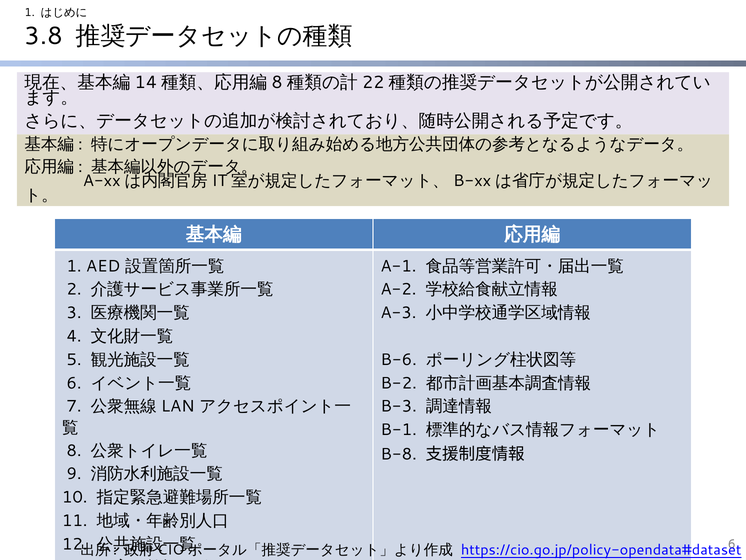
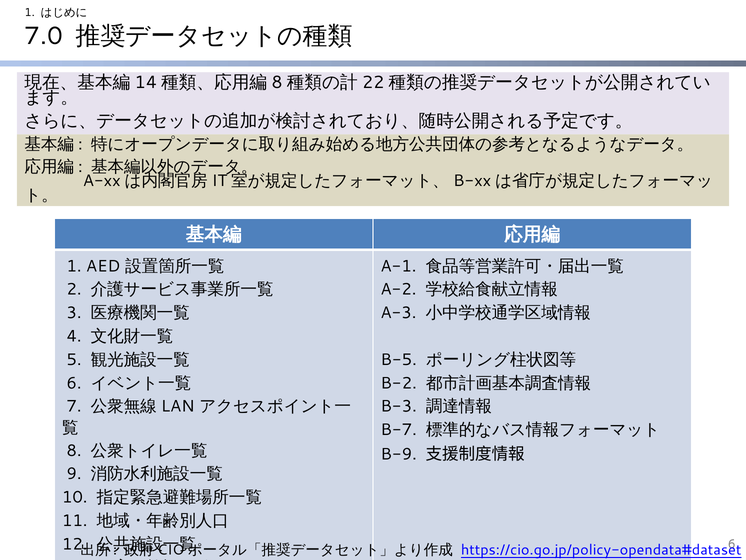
3.8: 3.8 -> 7.0 (44, 36)
B-6: B-6 -> B-5 (399, 359)
B-1: B-1 -> B-7 (399, 429)
B-8: B-8 -> B-9 (399, 454)
